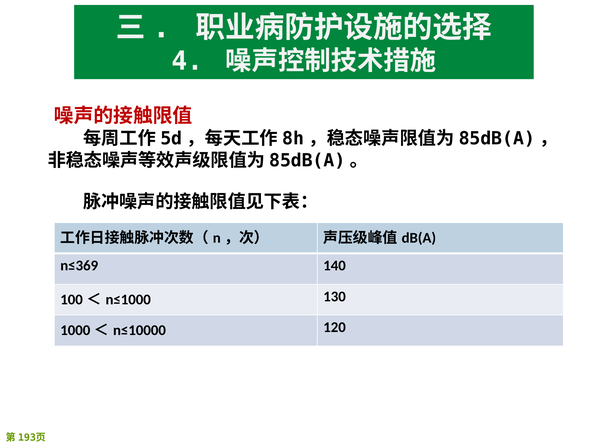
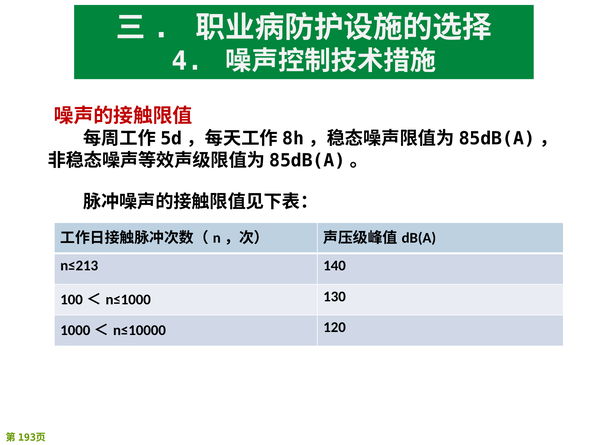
n≤369: n≤369 -> n≤213 (79, 265)
